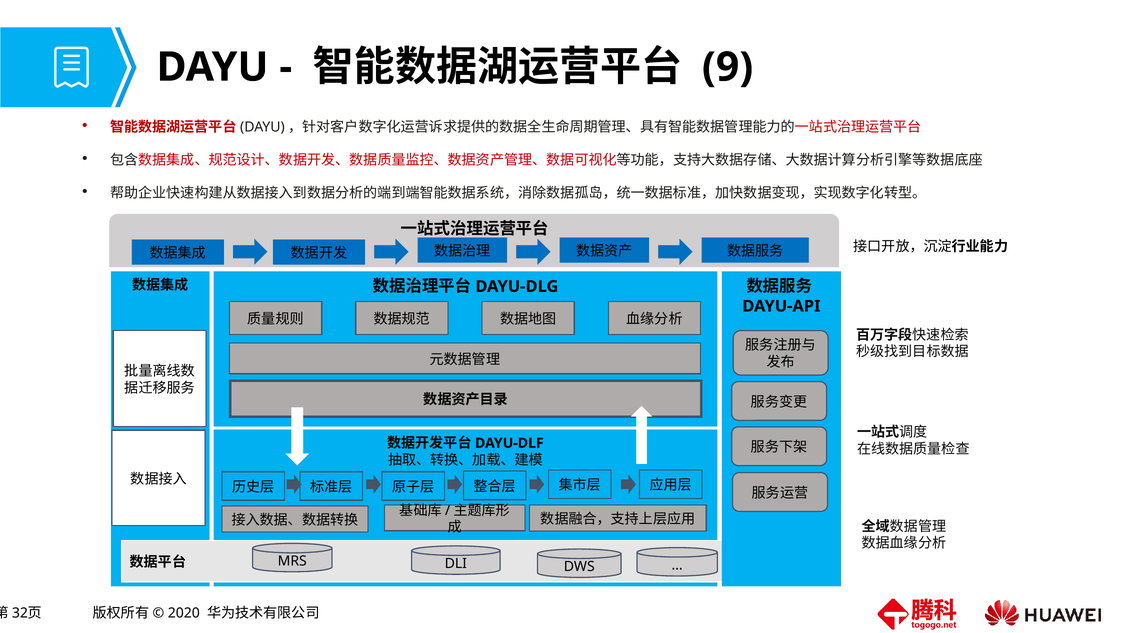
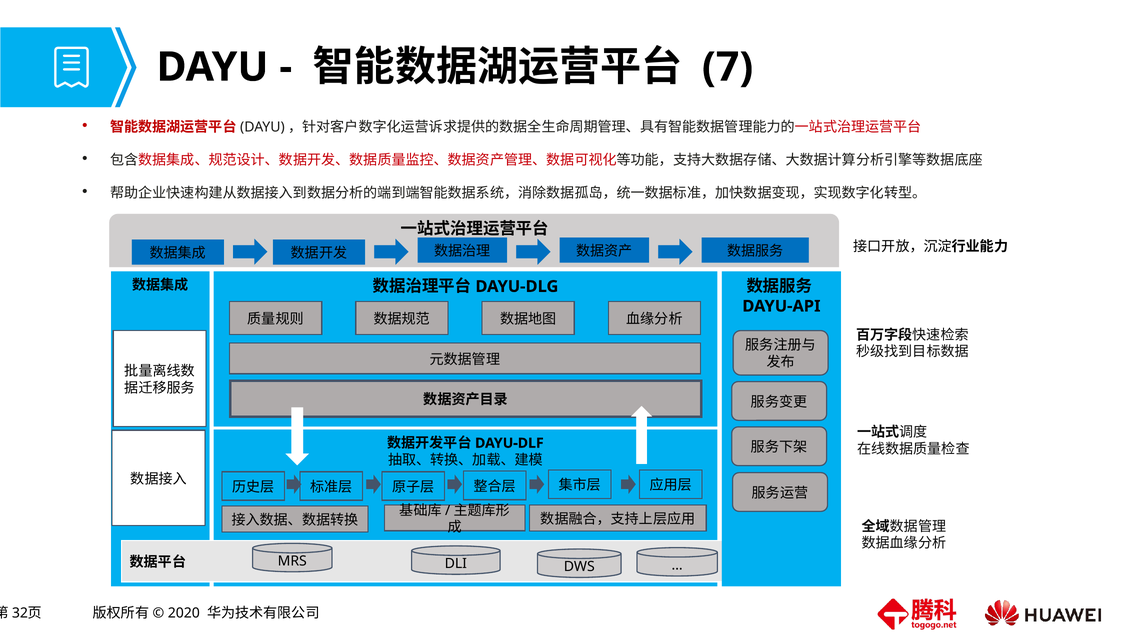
9: 9 -> 7 (728, 67)
